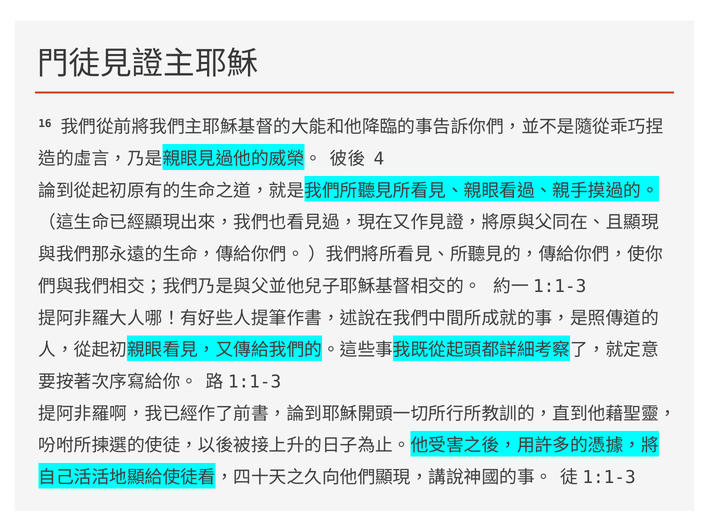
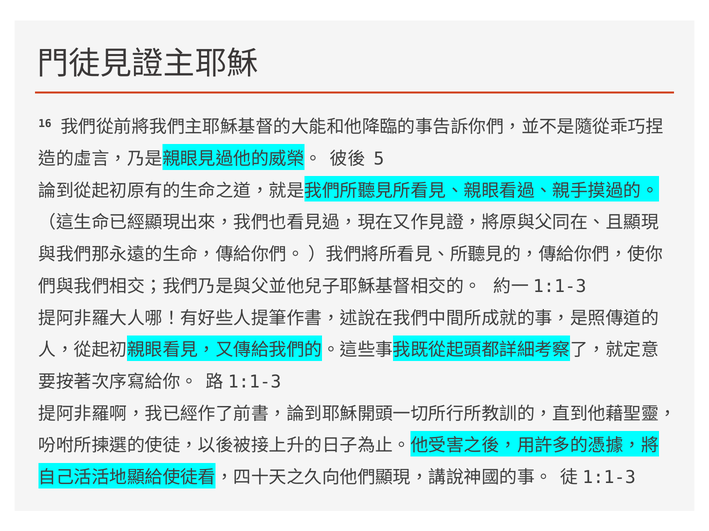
4: 4 -> 5 (379, 159)
